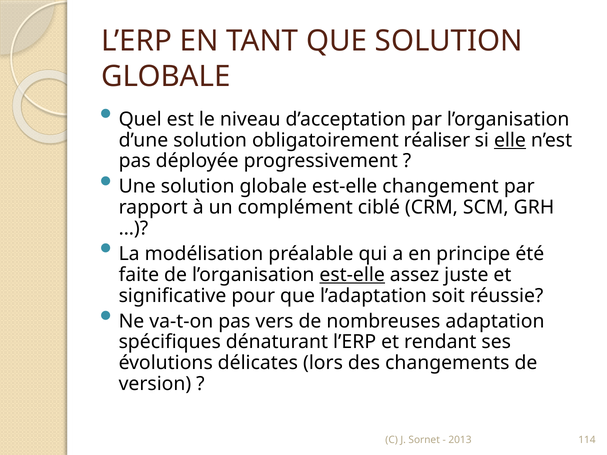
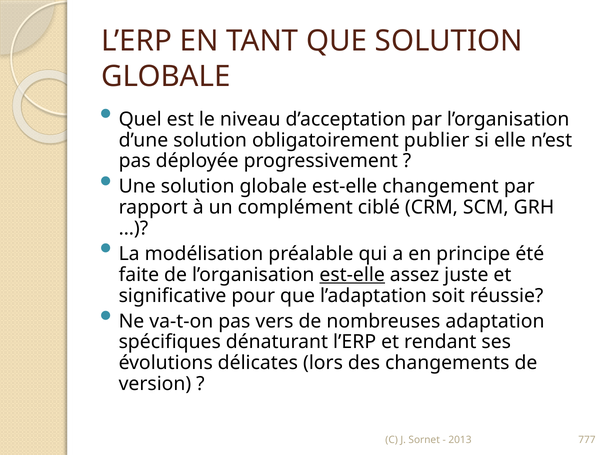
réaliser: réaliser -> publier (437, 140)
elle underline: present -> none (510, 140)
114: 114 -> 777 (587, 440)
